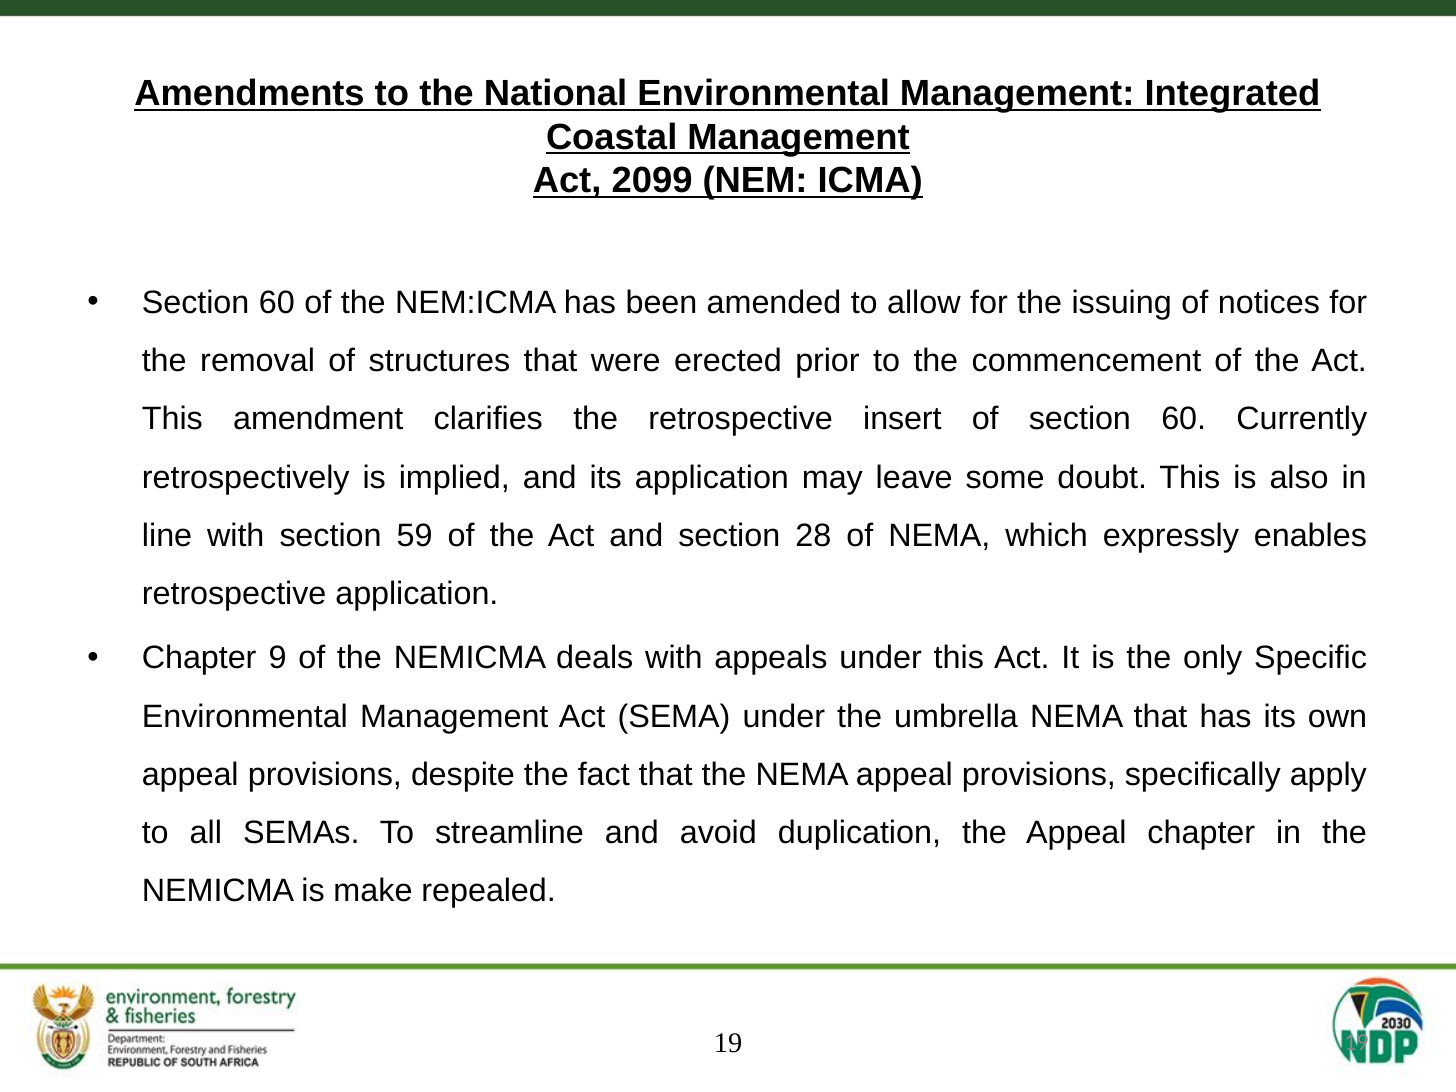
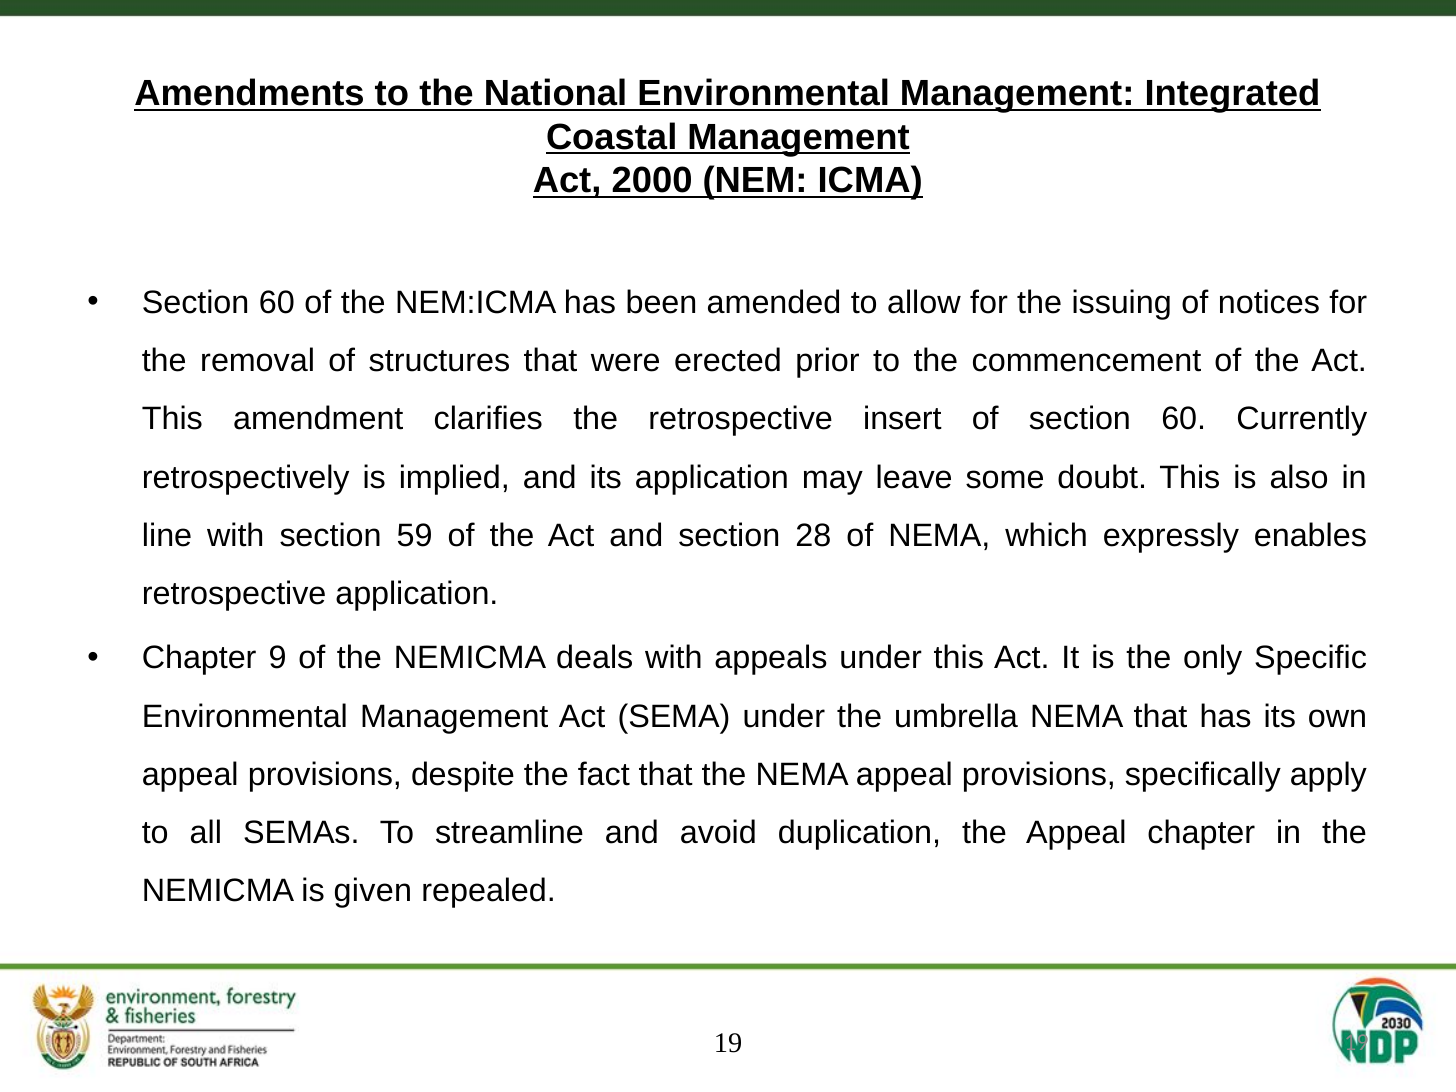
2099: 2099 -> 2000 (652, 181)
make: make -> given (373, 891)
